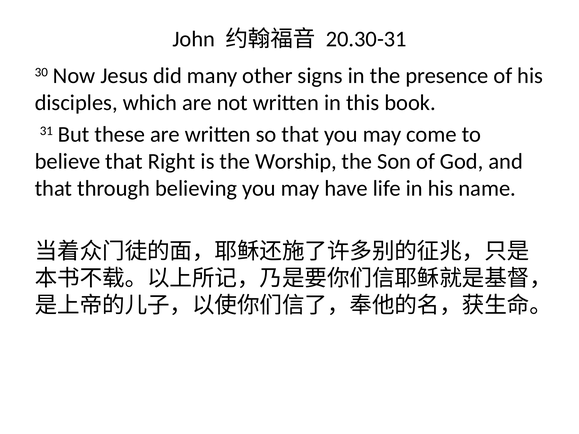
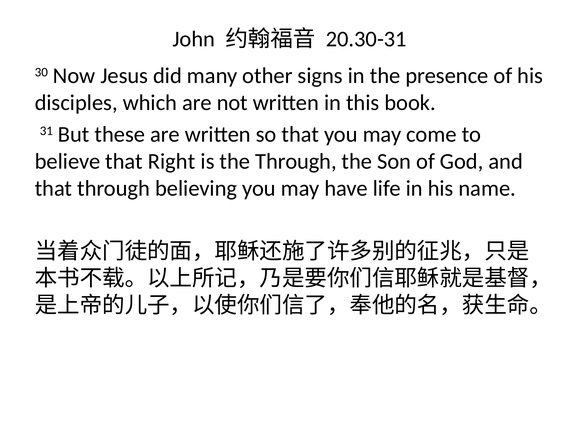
the Worship: Worship -> Through (296, 162)
